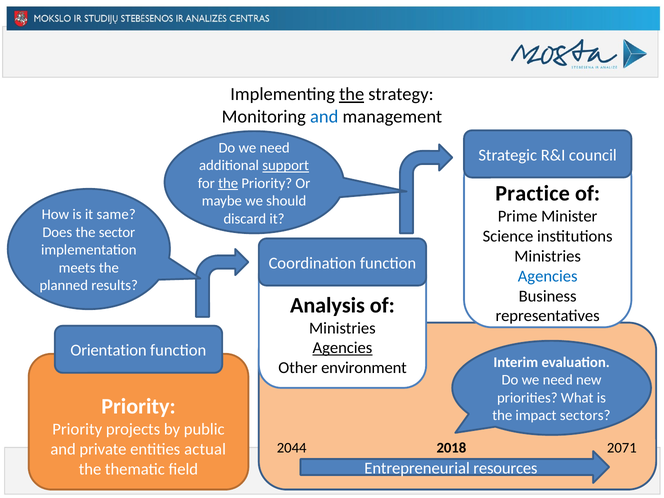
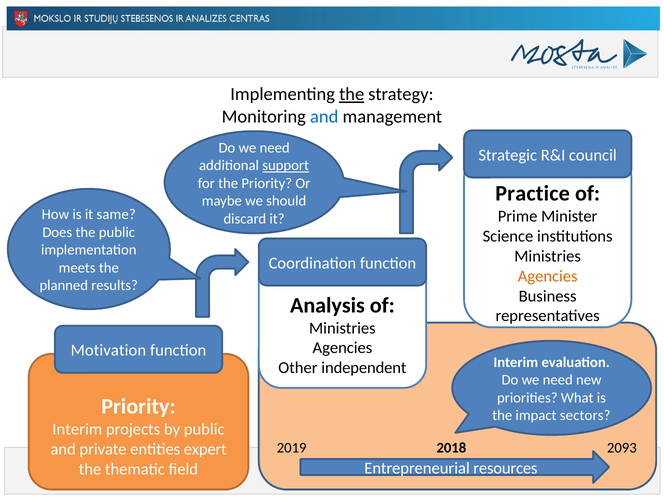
the underline: present -> none (228, 183)
the sector: sector -> public (117, 232)
Agencies colour: blue -> orange (548, 276)
Agencies underline: present -> none (342, 348)
Orientation: Orientation -> Motivation (108, 350)
environment: environment -> independent (364, 368)
Priority: Priority -> Interim (77, 429)
2044: 2044 -> 2019 (292, 448)
2071: 2071 -> 2093 (622, 448)
actual: actual -> expert (205, 449)
